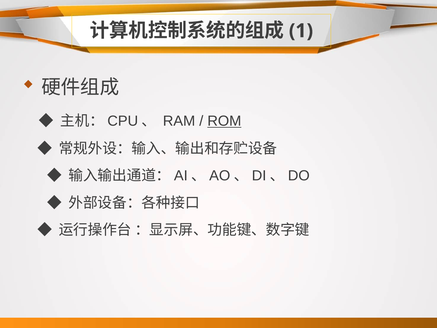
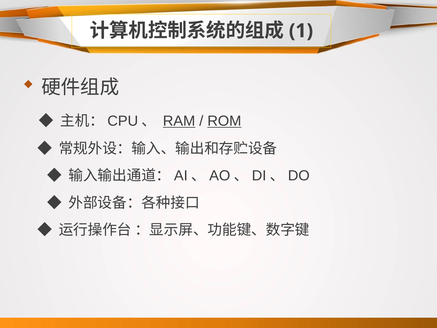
RAM underline: none -> present (179, 121)
